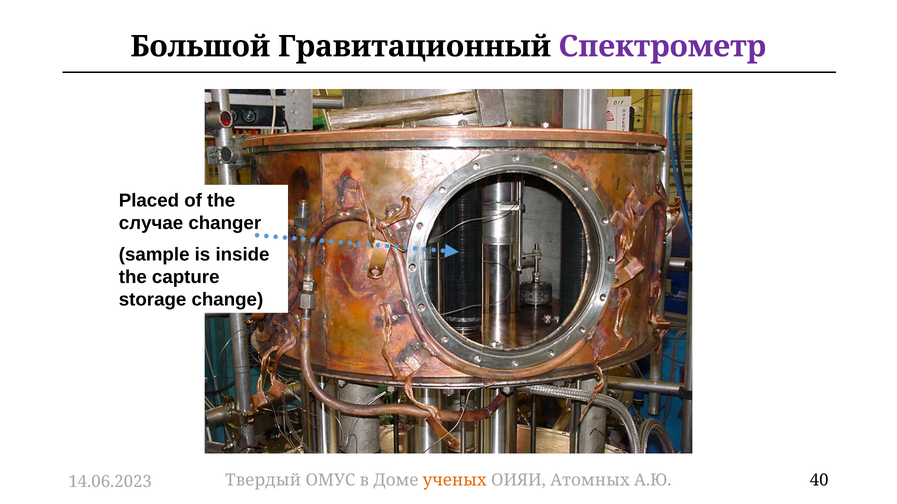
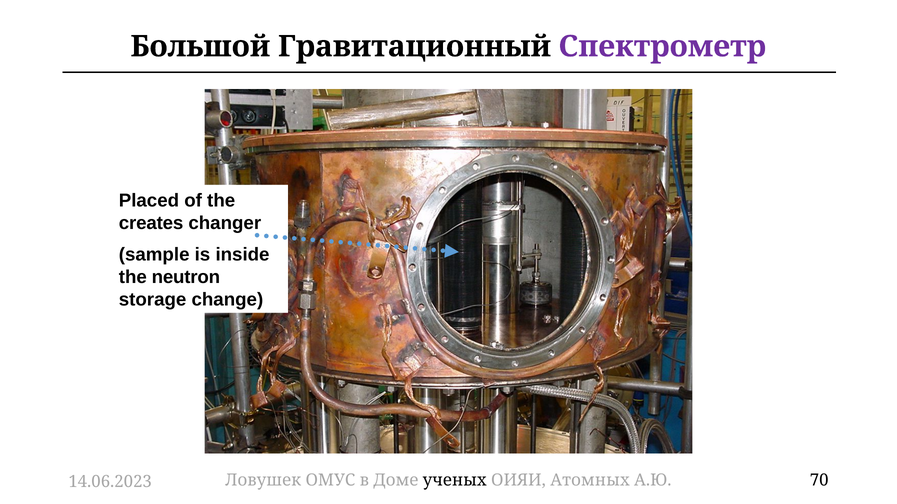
случае: случае -> creates (151, 223)
capture: capture -> neutron (186, 278)
Твердый: Твердый -> Ловушек (263, 481)
ученых colour: orange -> black (455, 481)
40: 40 -> 70 (819, 481)
